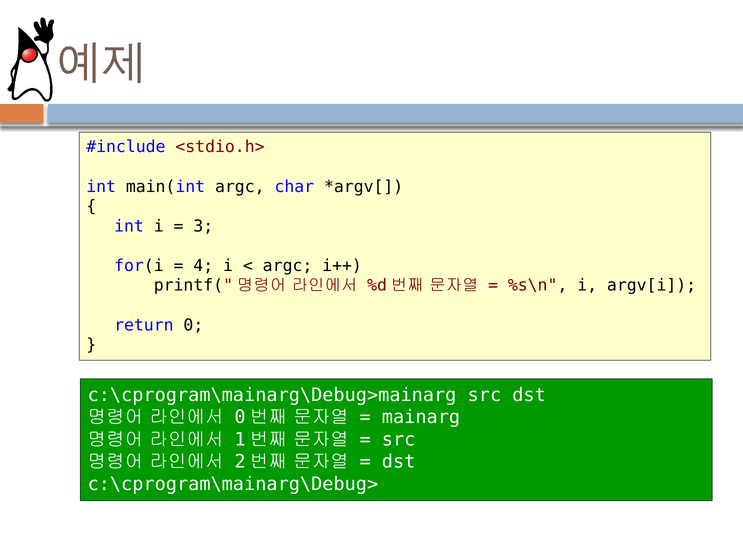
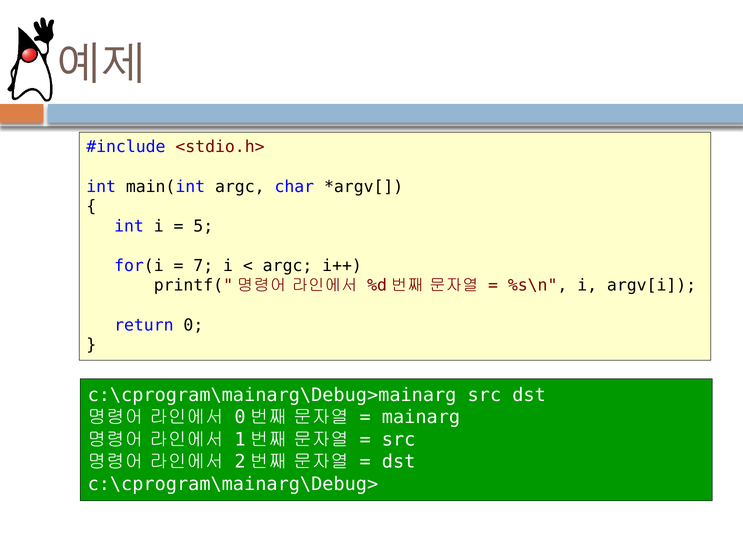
3: 3 -> 5 (203, 226)
4: 4 -> 7 (203, 266)
